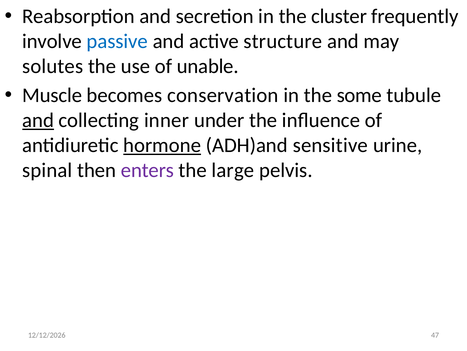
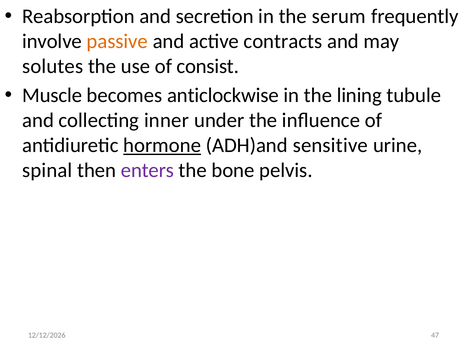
cluster: cluster -> serum (339, 16)
passive colour: blue -> orange (117, 41)
structure: structure -> contracts (283, 41)
unable: unable -> consist (208, 66)
conservation: conservation -> anticlockwise (223, 95)
some: some -> lining (359, 95)
and underline: present -> none (38, 120)
large: large -> bone (233, 170)
